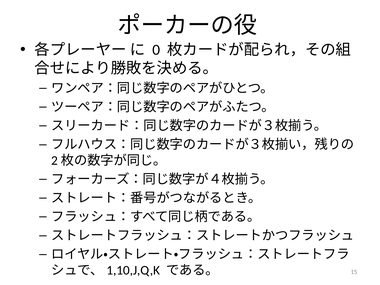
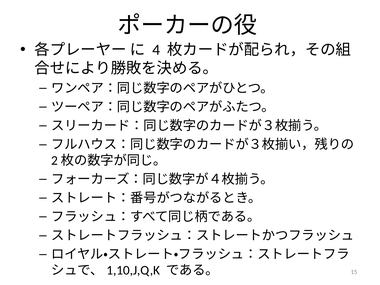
0: 0 -> 4 (156, 50)
